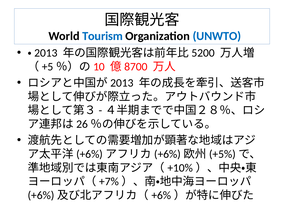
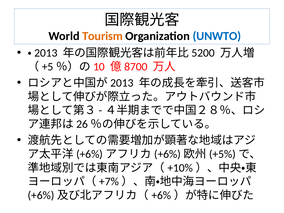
Tourism colour: blue -> orange (103, 36)
